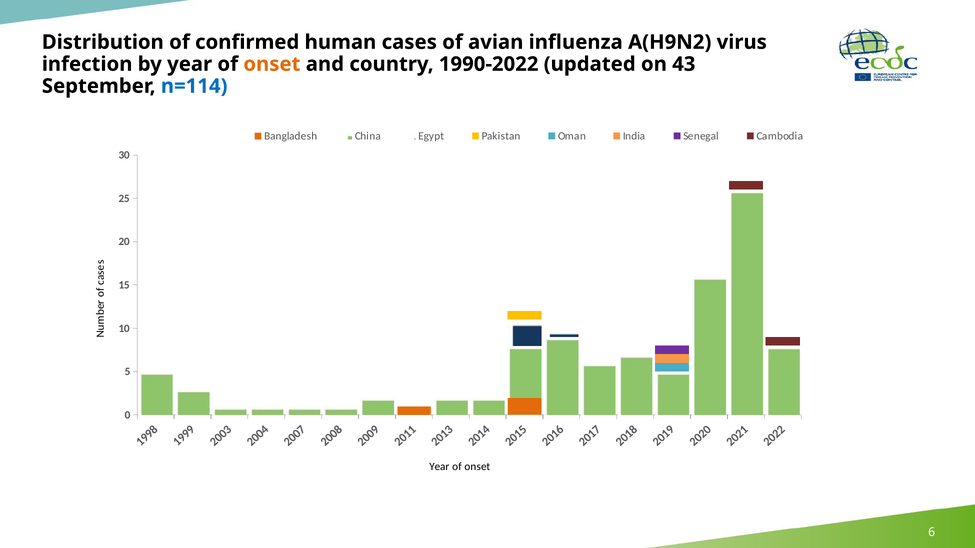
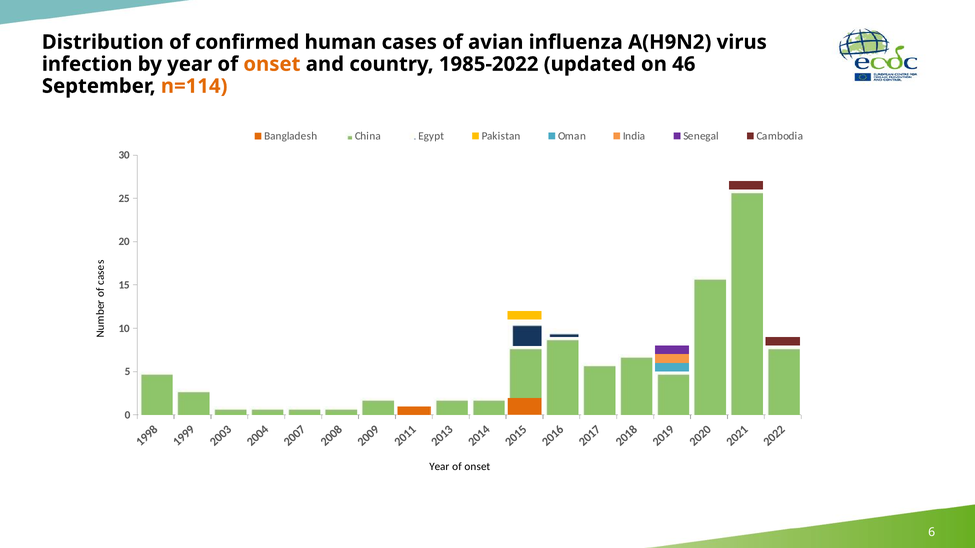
1990-2022: 1990-2022 -> 1985-2022 (489, 64)
43: 43 -> 46 (684, 64)
n=114 colour: blue -> orange (194, 86)
